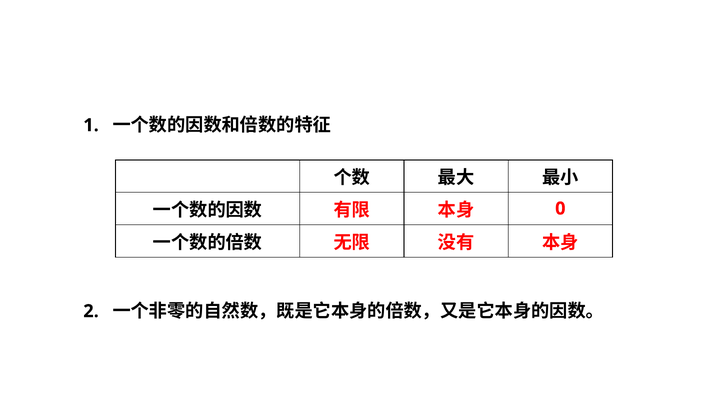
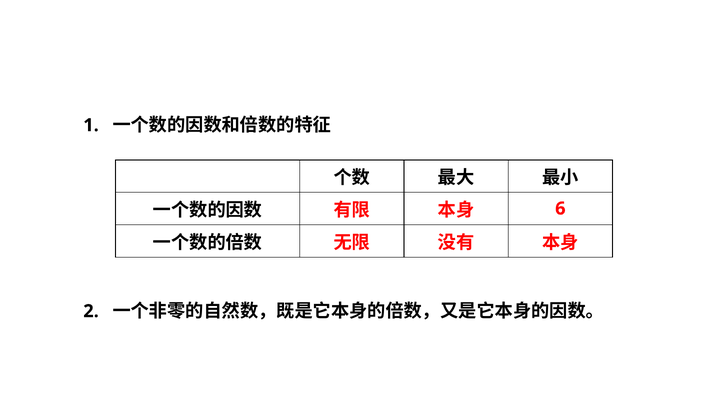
0: 0 -> 6 (560, 209)
